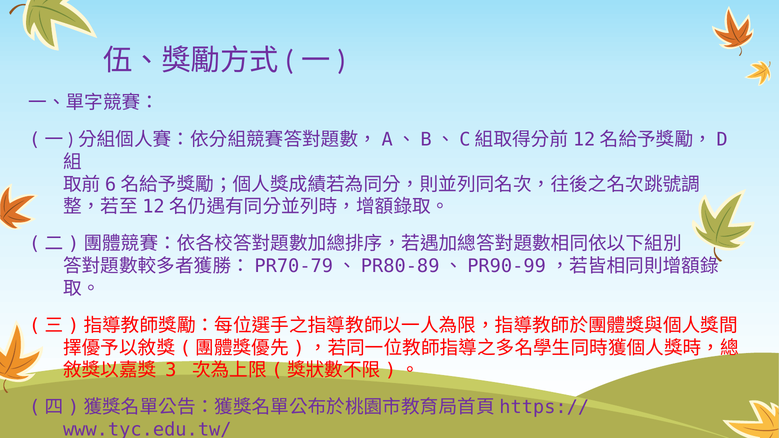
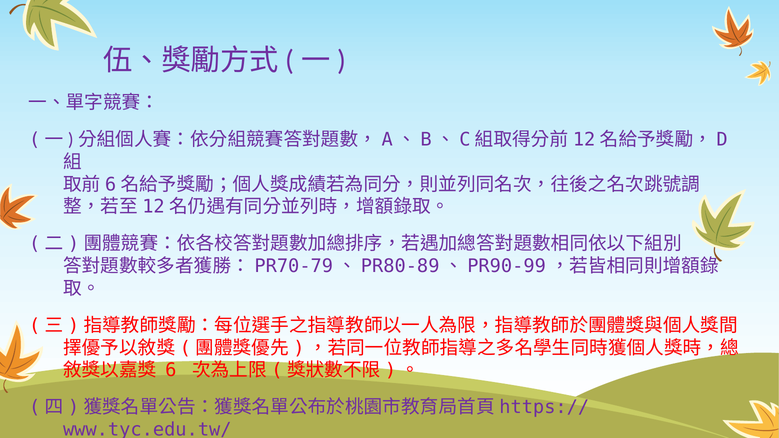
3: 3 -> 6 (171, 370)
